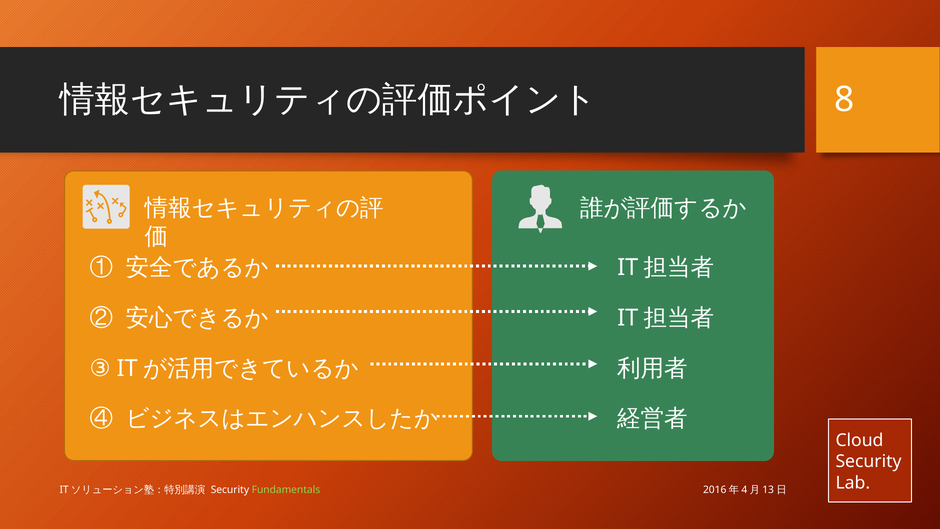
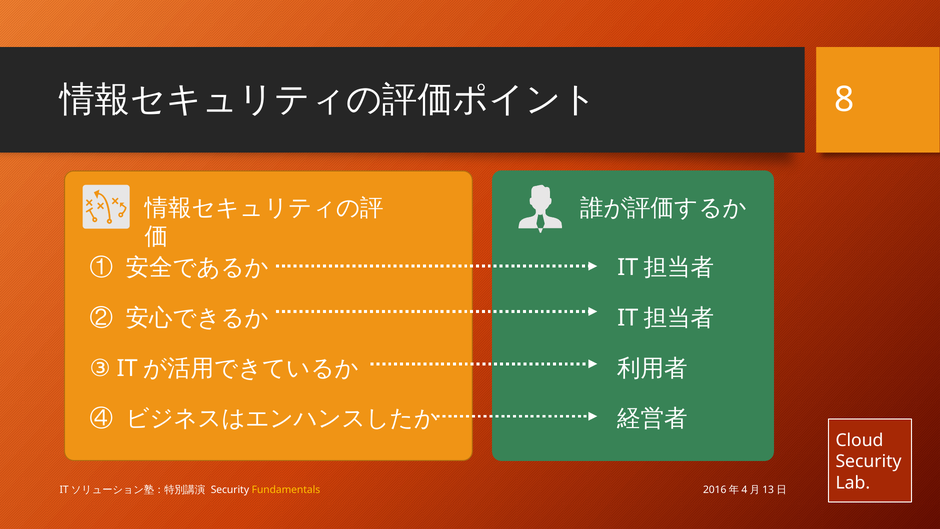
Fundamentals colour: light green -> yellow (286, 490)
